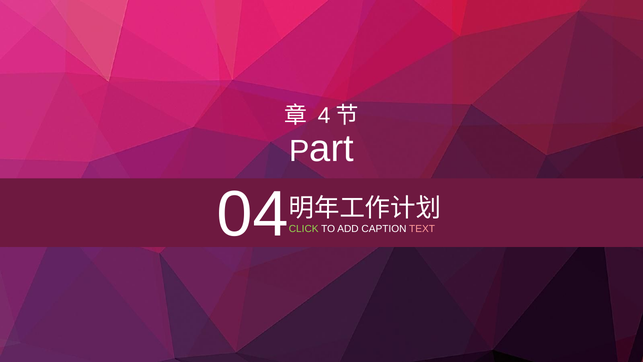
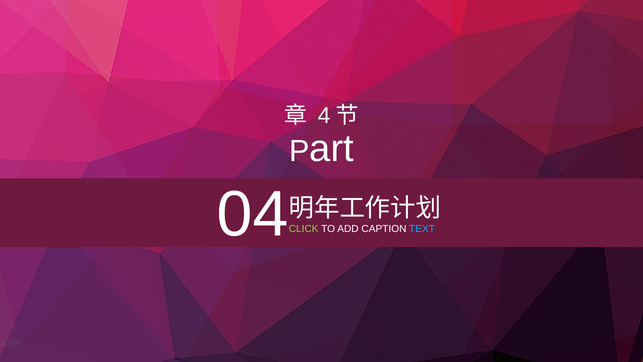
TEXT colour: pink -> light blue (422, 229)
